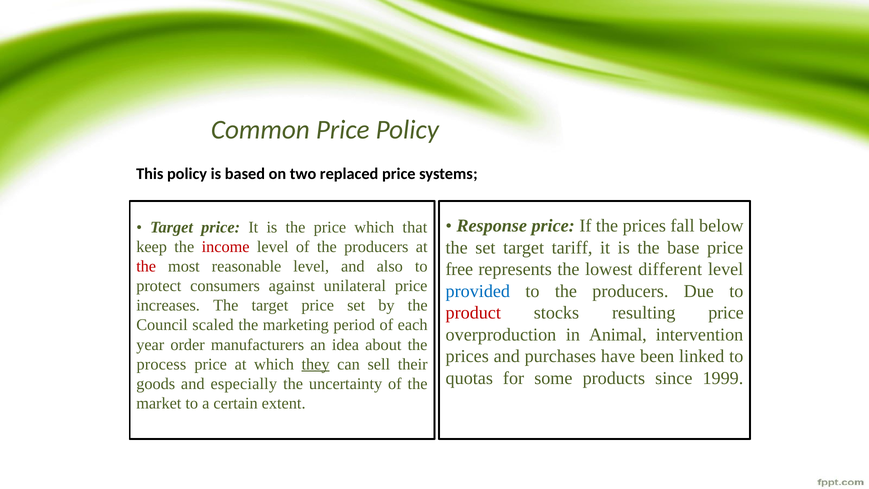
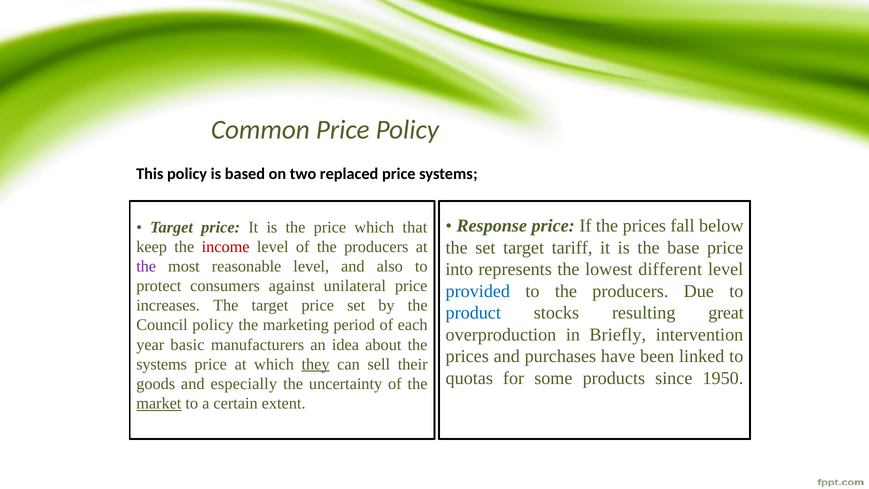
the colour: red -> purple (146, 266)
free: free -> into (459, 269)
product colour: red -> blue (473, 313)
resulting price: price -> great (726, 313)
Council scaled: scaled -> policy (213, 325)
Animal: Animal -> Briefly (618, 334)
order: order -> basic (187, 344)
process: process -> systems (162, 364)
1999: 1999 -> 1950 (723, 378)
market underline: none -> present (159, 403)
